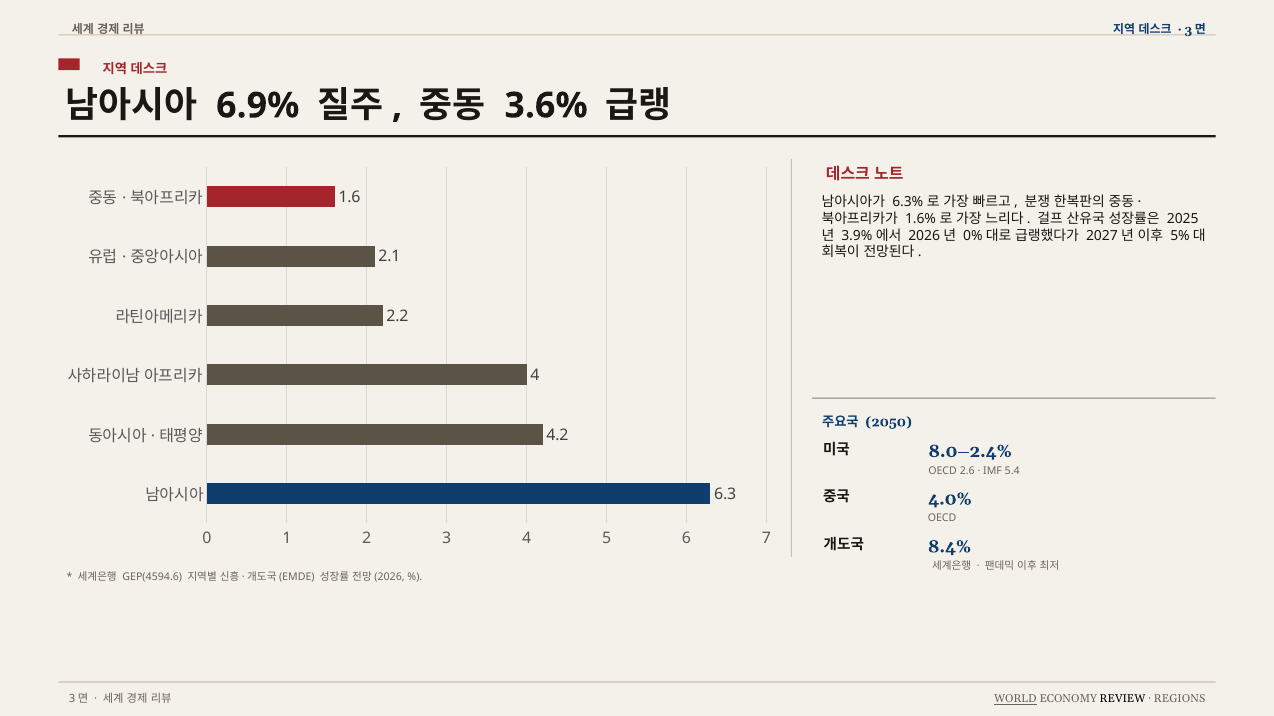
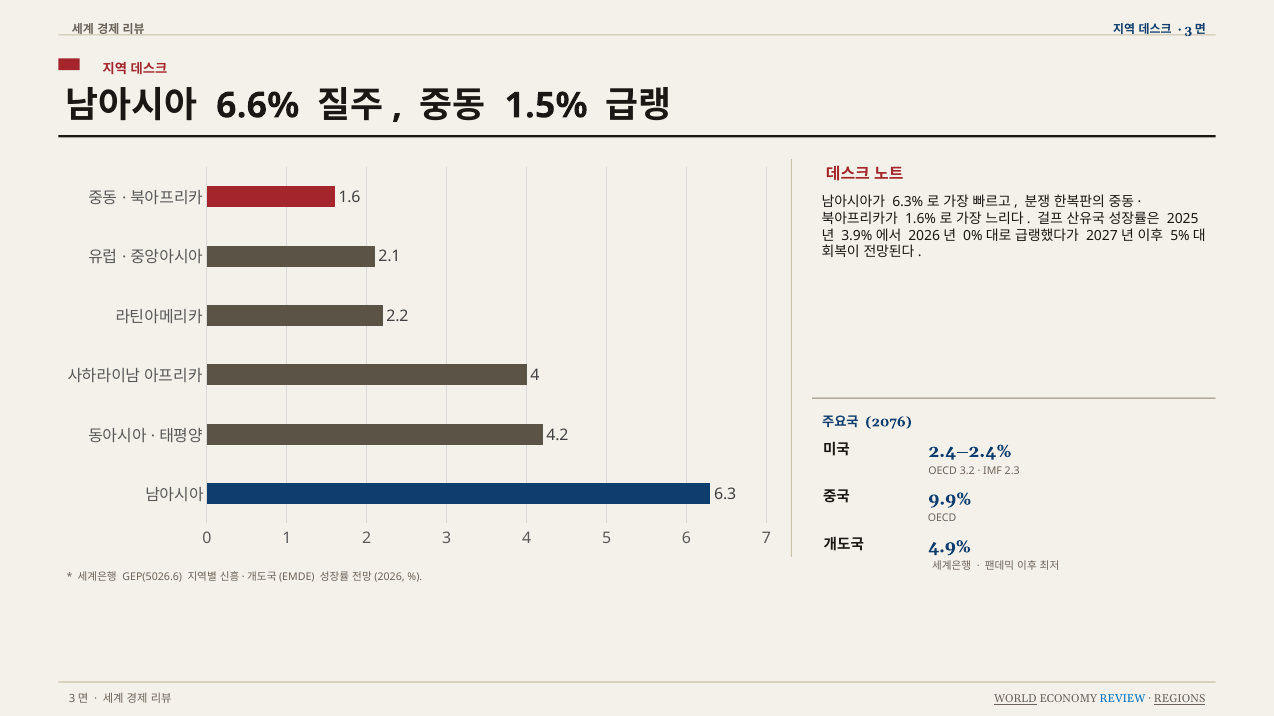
6.9%: 6.9% -> 6.6% (258, 106)
3.6%: 3.6% -> 1.5% (546, 106)
2050: 2050 -> 2076 (889, 422)
8.0–2.4%: 8.0–2.4% -> 2.4–2.4% (970, 452)
2.6: 2.6 -> 3.2 (967, 471)
5.4: 5.4 -> 2.3 (1012, 471)
4.0%: 4.0% -> 9.9% (950, 499)
8.4%: 8.4% -> 4.9% (949, 547)
GEP(4594.6: GEP(4594.6 -> GEP(5026.6 (152, 577)
REVIEW colour: black -> blue (1123, 700)
REGIONS underline: none -> present (1180, 700)
